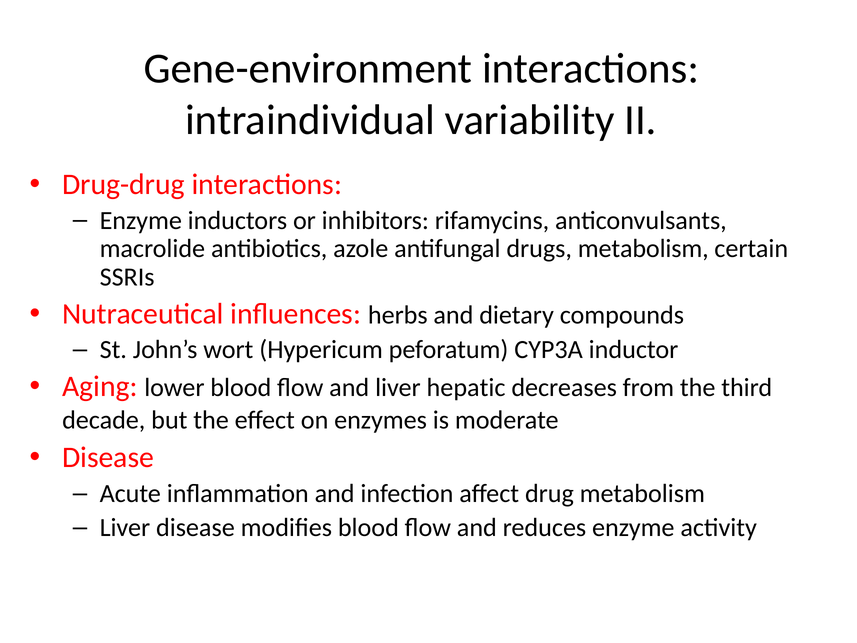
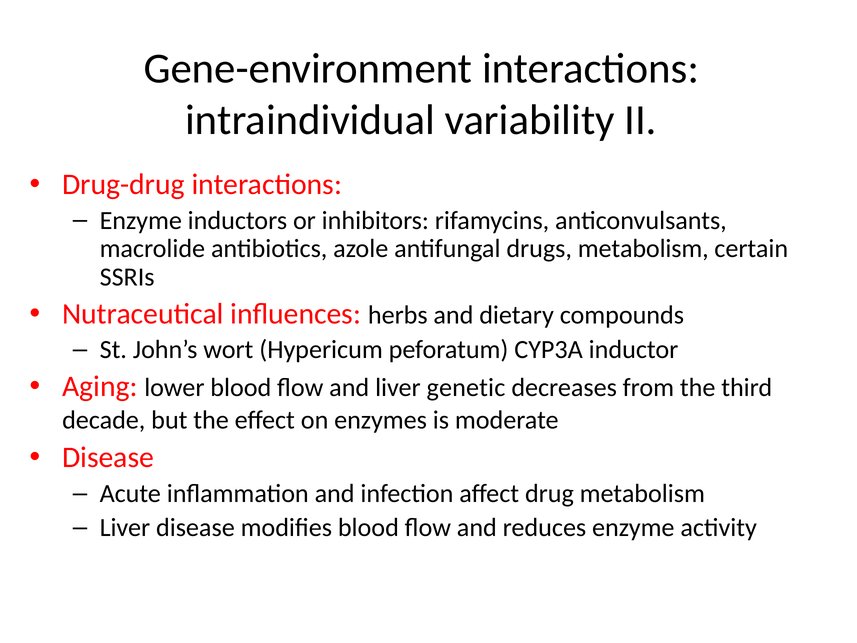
hepatic: hepatic -> genetic (466, 388)
